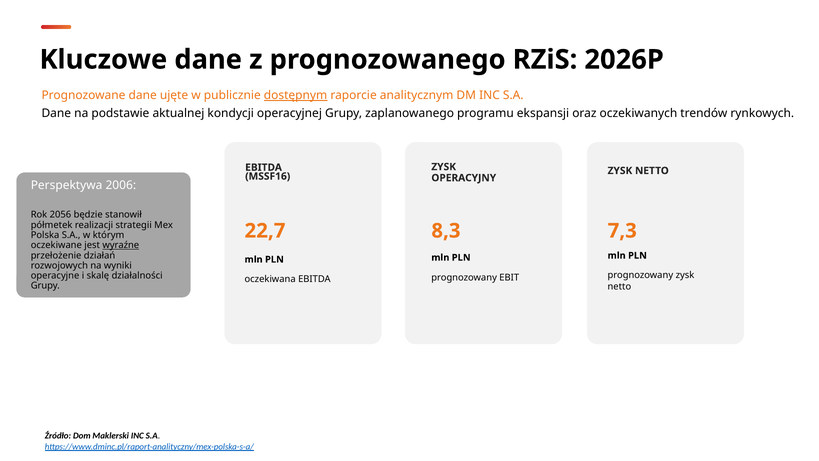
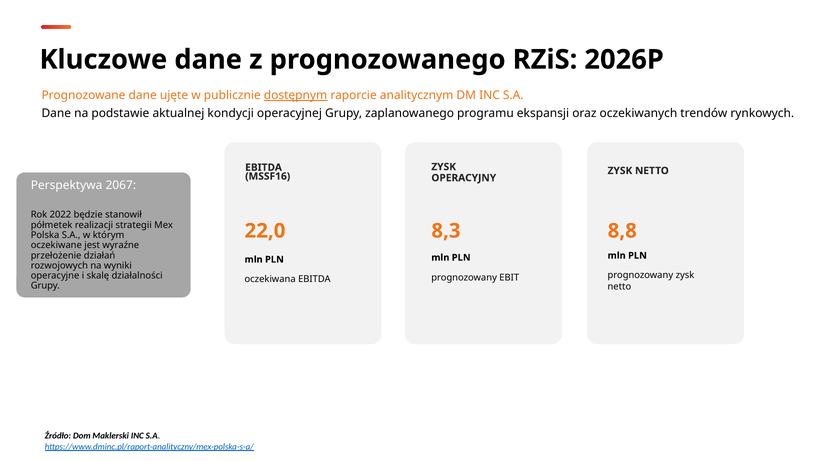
2006: 2006 -> 2067 (121, 185)
2056: 2056 -> 2022 (60, 215)
22,7: 22,7 -> 22,0 (265, 231)
7,3: 7,3 -> 8,8 (622, 231)
wyraźne underline: present -> none (121, 245)
